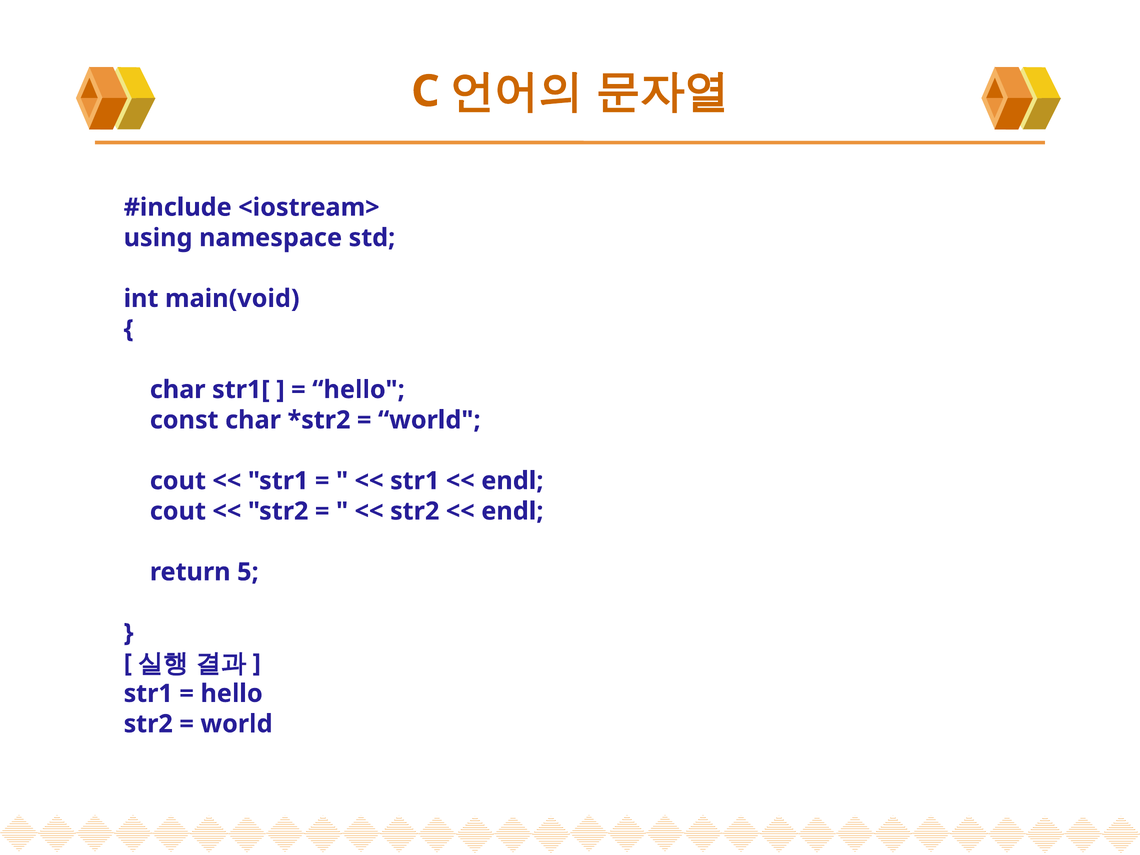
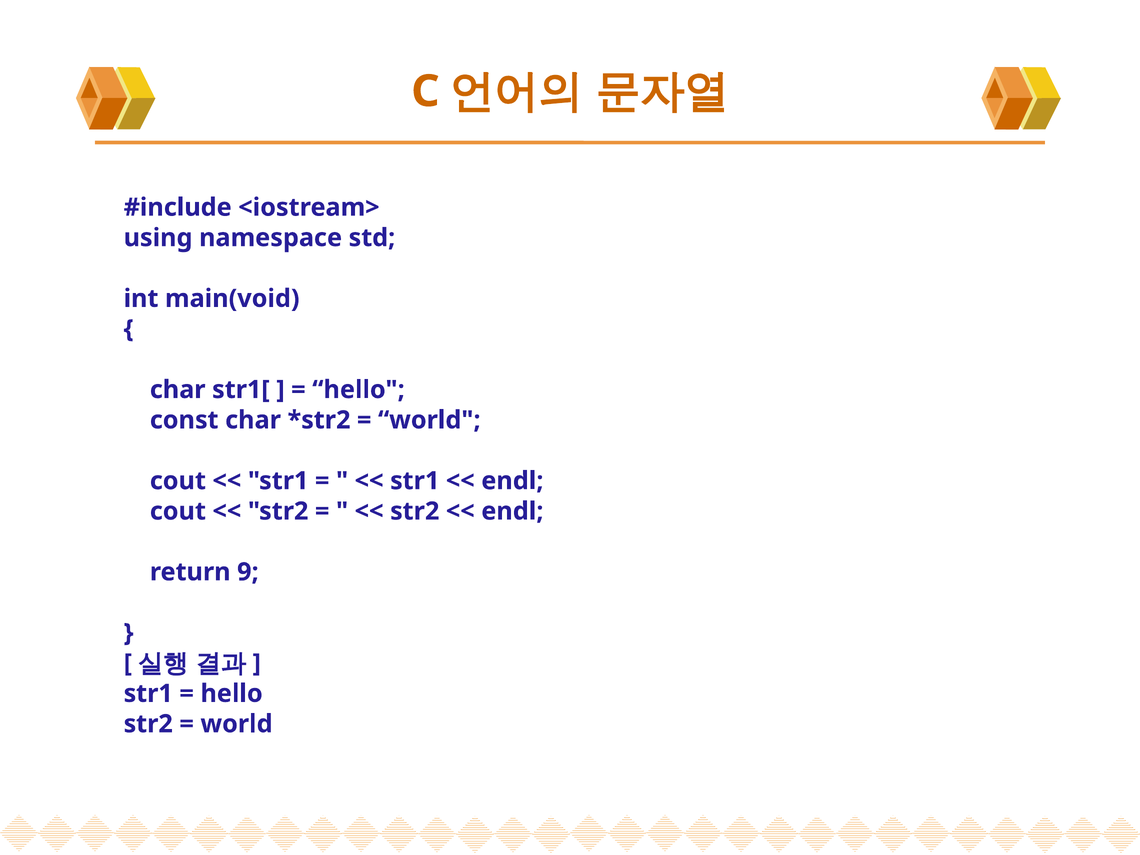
5: 5 -> 9 (248, 572)
